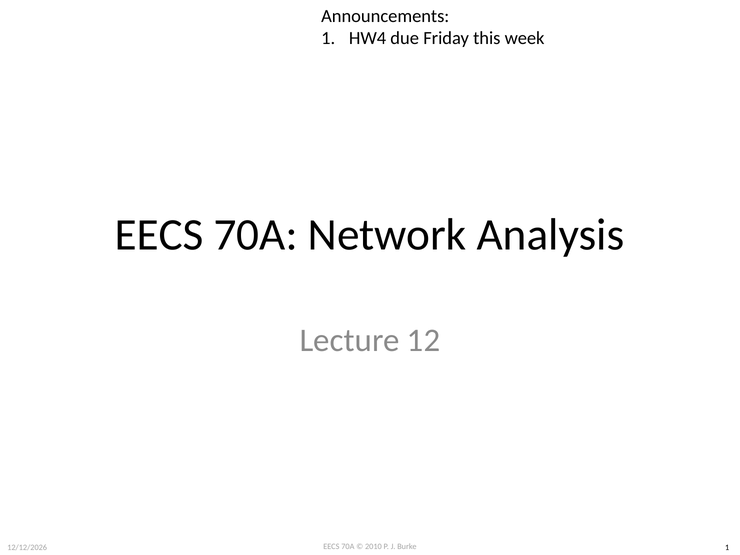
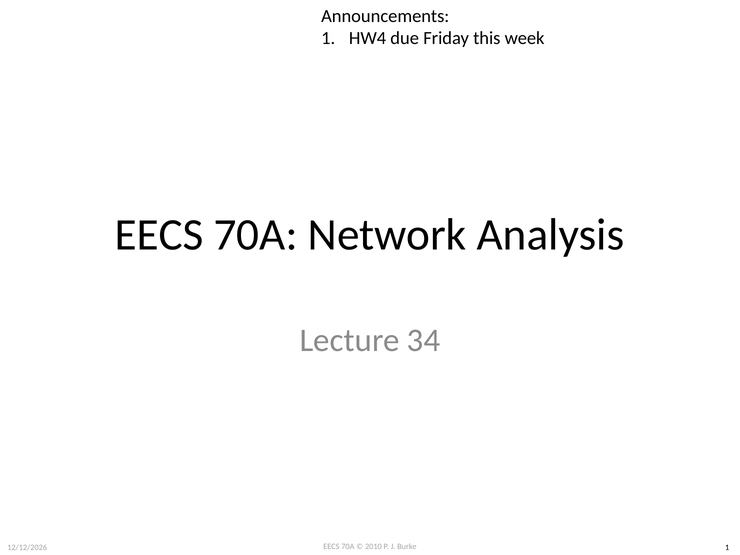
12: 12 -> 34 (424, 340)
